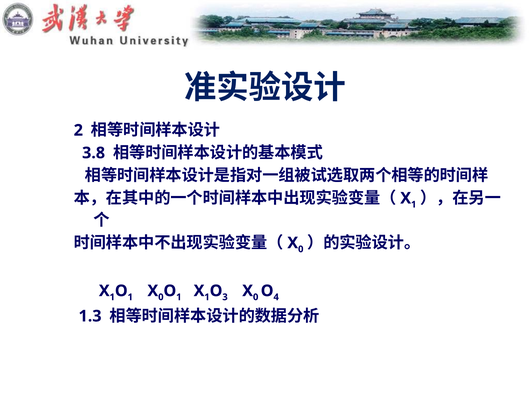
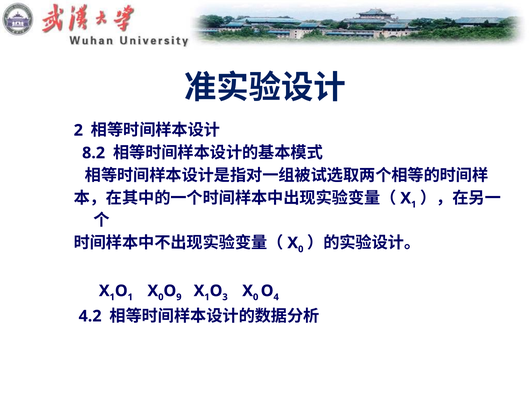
3.8: 3.8 -> 8.2 (94, 153)
1: 1 -> 9 (179, 297)
1.3: 1.3 -> 4.2 (90, 316)
